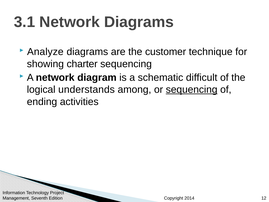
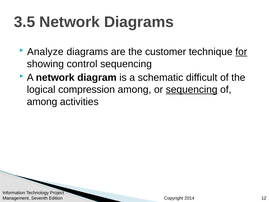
3.1: 3.1 -> 3.5 (24, 22)
for underline: none -> present (241, 52)
charter: charter -> control (82, 64)
understands: understands -> compression (87, 90)
ending: ending -> among (42, 102)
